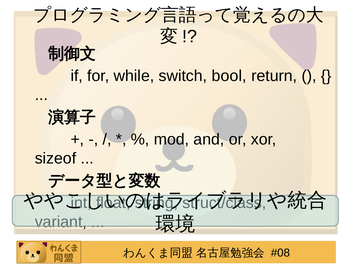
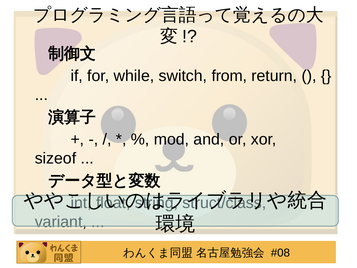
bool: bool -> from (229, 76)
